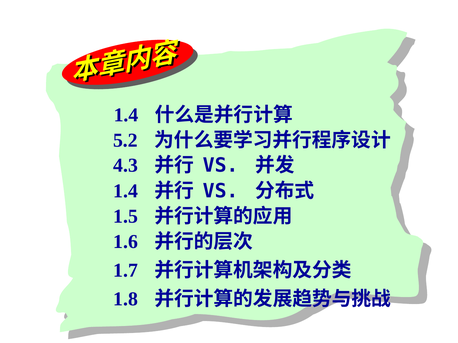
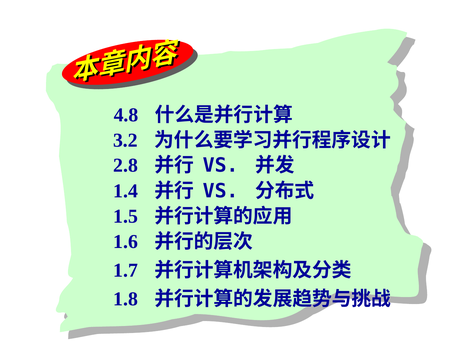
1.4: 1.4 -> 4.8 (126, 115)
5.2: 5.2 -> 3.2 (125, 141)
4.3: 4.3 -> 2.8 (126, 166)
